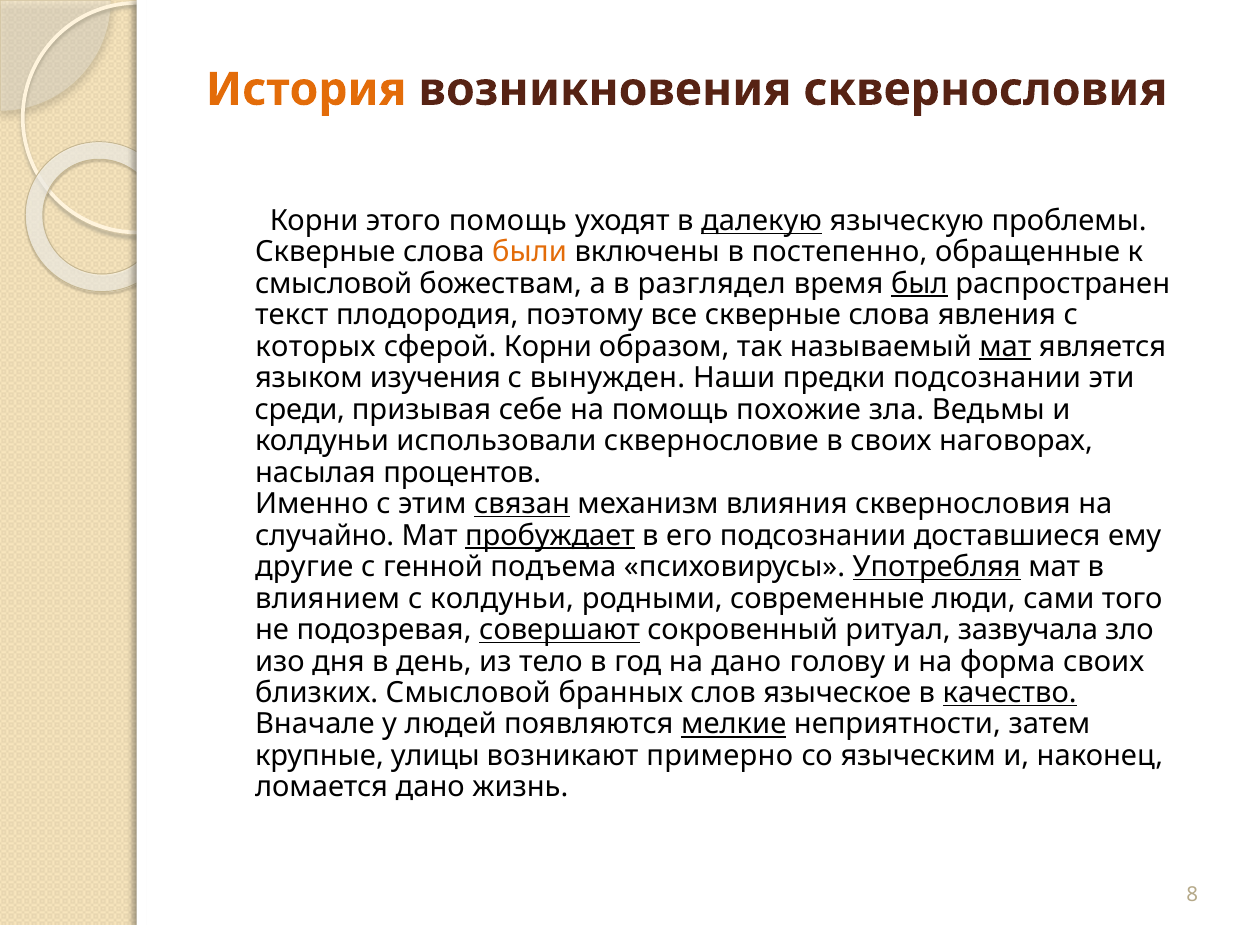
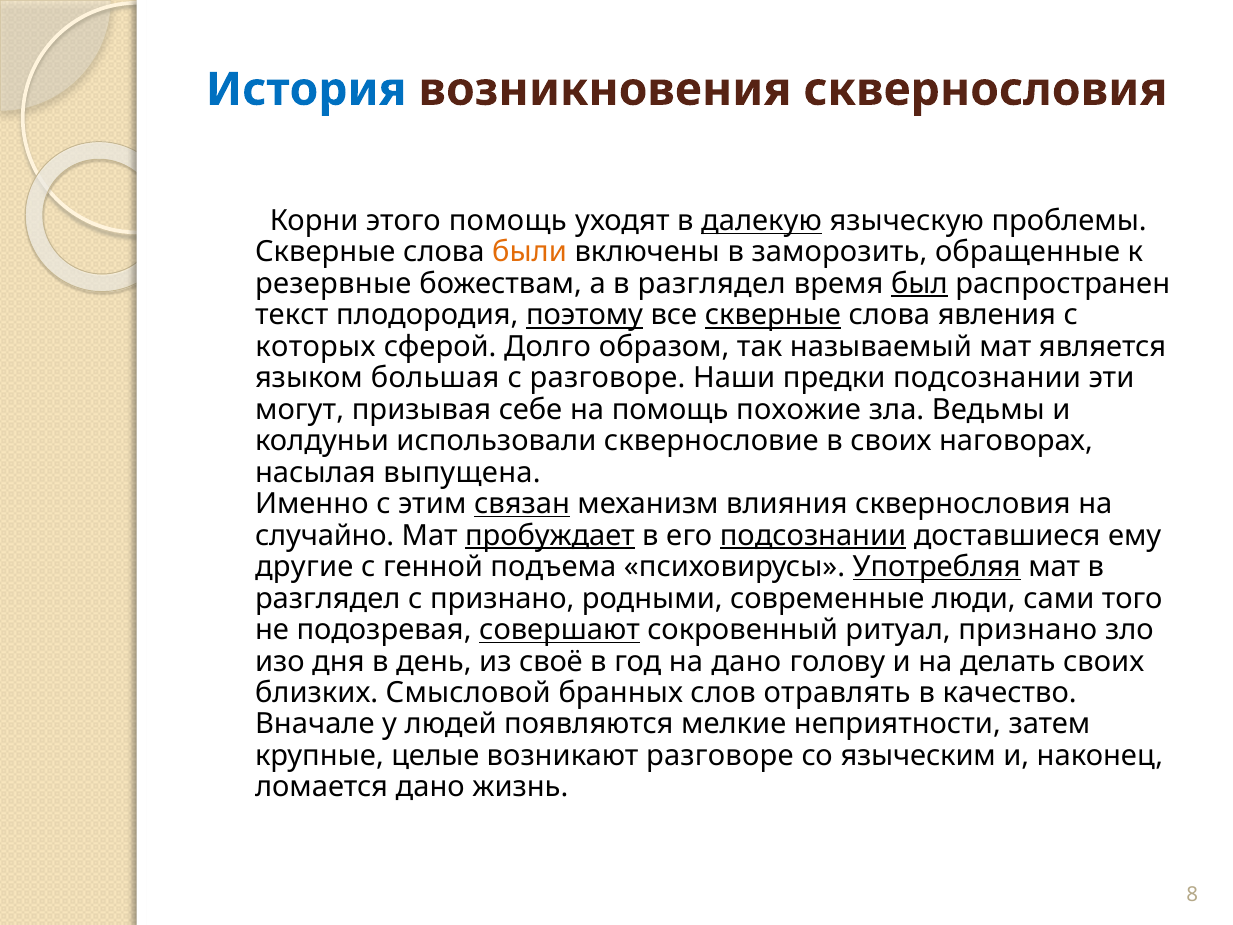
История colour: orange -> blue (306, 90)
постепенно: постепенно -> заморозить (840, 252)
смысловой: смысловой -> резервные (333, 284)
поэтому underline: none -> present (585, 315)
скверные underline: none -> present (773, 315)
сферой Корни: Корни -> Долго (548, 347)
мат underline: present -> none (1005, 347)
изучения: изучения -> большая (435, 378)
с вынужден: вынужден -> разговоре (608, 378)
среди: среди -> могут (300, 410)
процентов: процентов -> выпущена (462, 472)
подсознании underline: none -> present (813, 535)
влиянием: влиянием -> разглядел (328, 598)
с колдуньи: колдуньи -> признано (502, 598)
ритуал зазвучала: зазвучала -> признано (1028, 630)
тело: тело -> своё (551, 661)
форма: форма -> делать (1008, 661)
языческое: языческое -> отравлять (837, 693)
качество underline: present -> none (1010, 693)
мелкие underline: present -> none (734, 724)
улицы: улицы -> целые (435, 756)
возникают примерно: примерно -> разговоре (720, 756)
